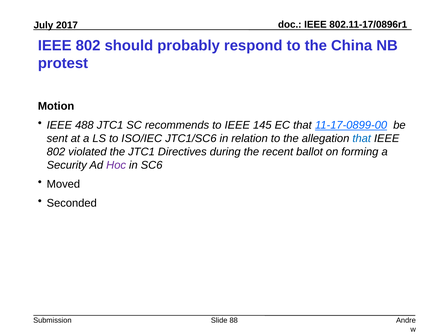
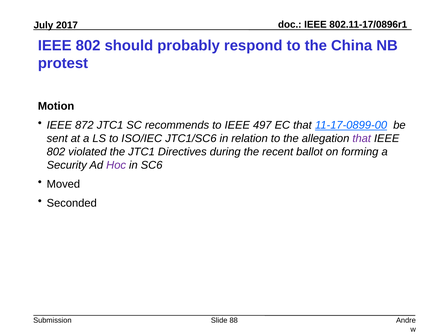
488: 488 -> 872 (84, 125)
145: 145 -> 497 (262, 125)
that colour: blue -> purple (362, 138)
